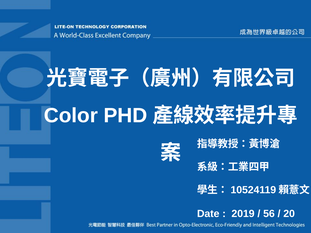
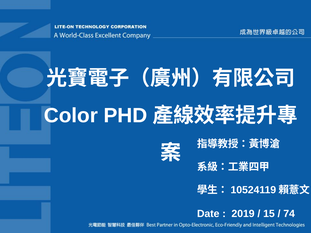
56: 56 -> 15 (269, 214)
20: 20 -> 74 (289, 214)
